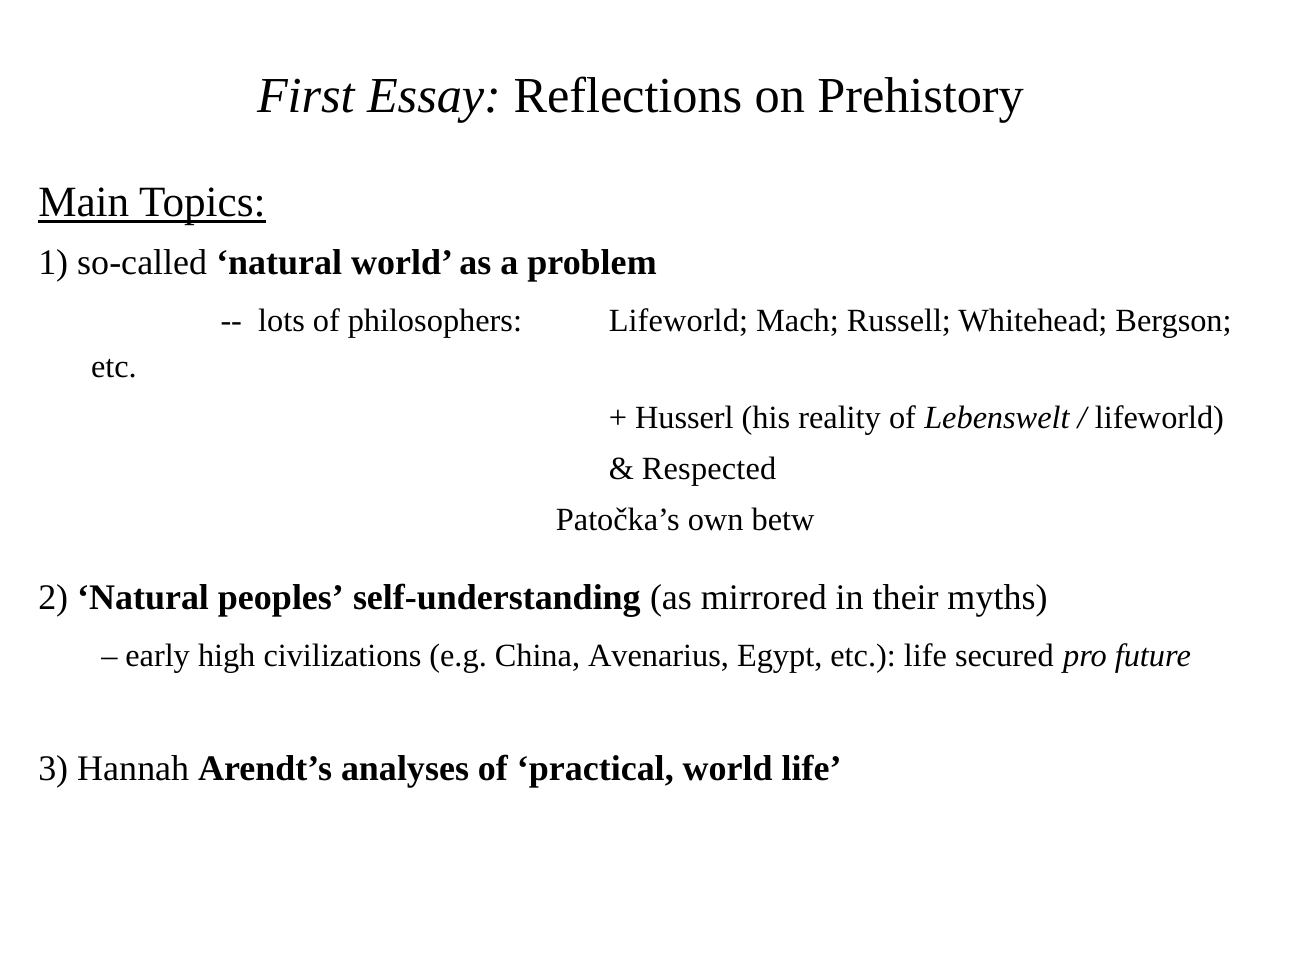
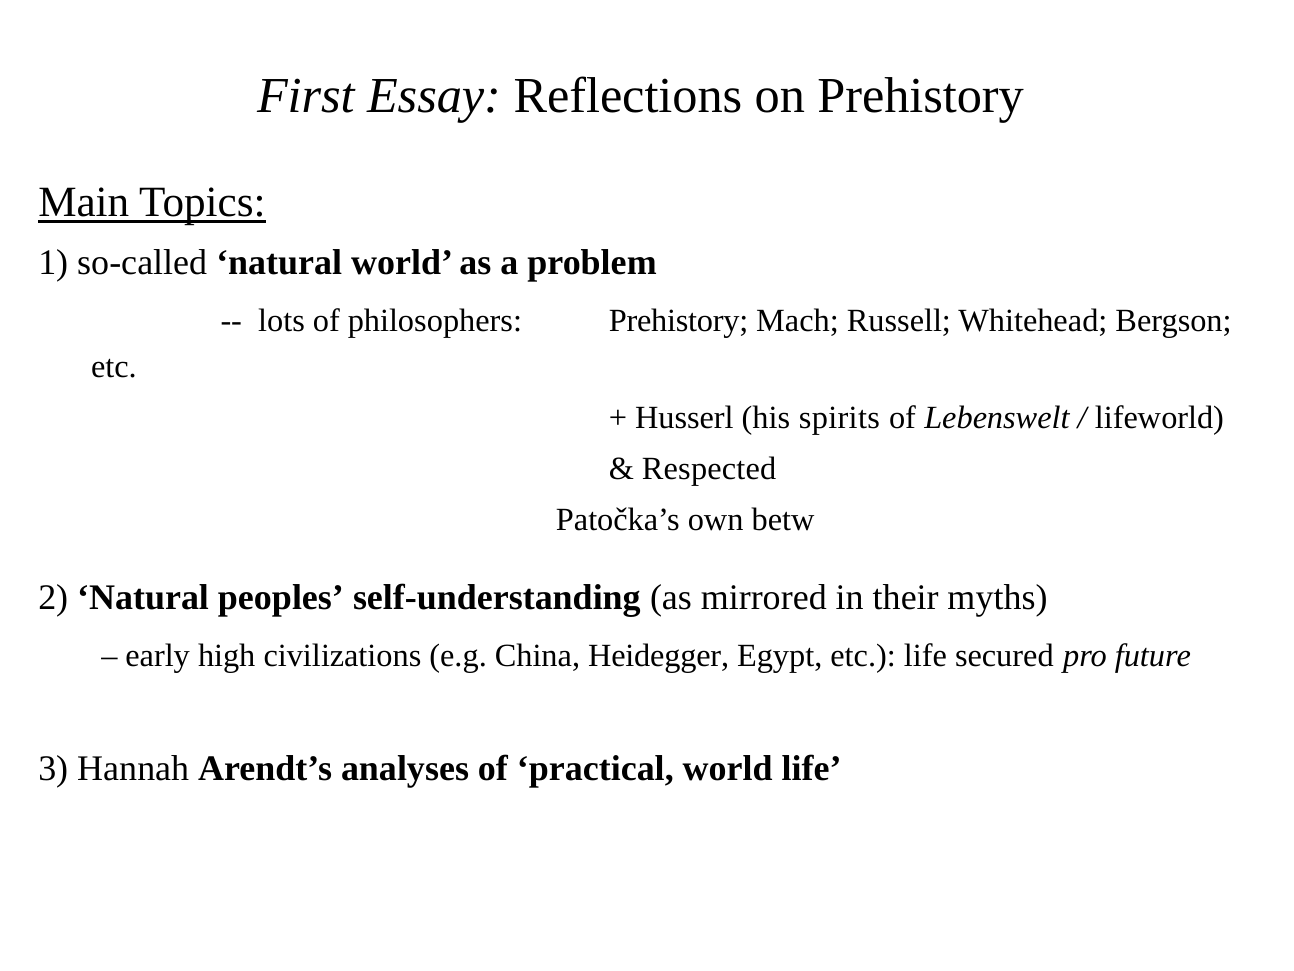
philosophers Lifeworld: Lifeworld -> Prehistory (679, 321)
reality: reality -> spirits (839, 417)
Avenarius: Avenarius -> Heidegger (659, 655)
